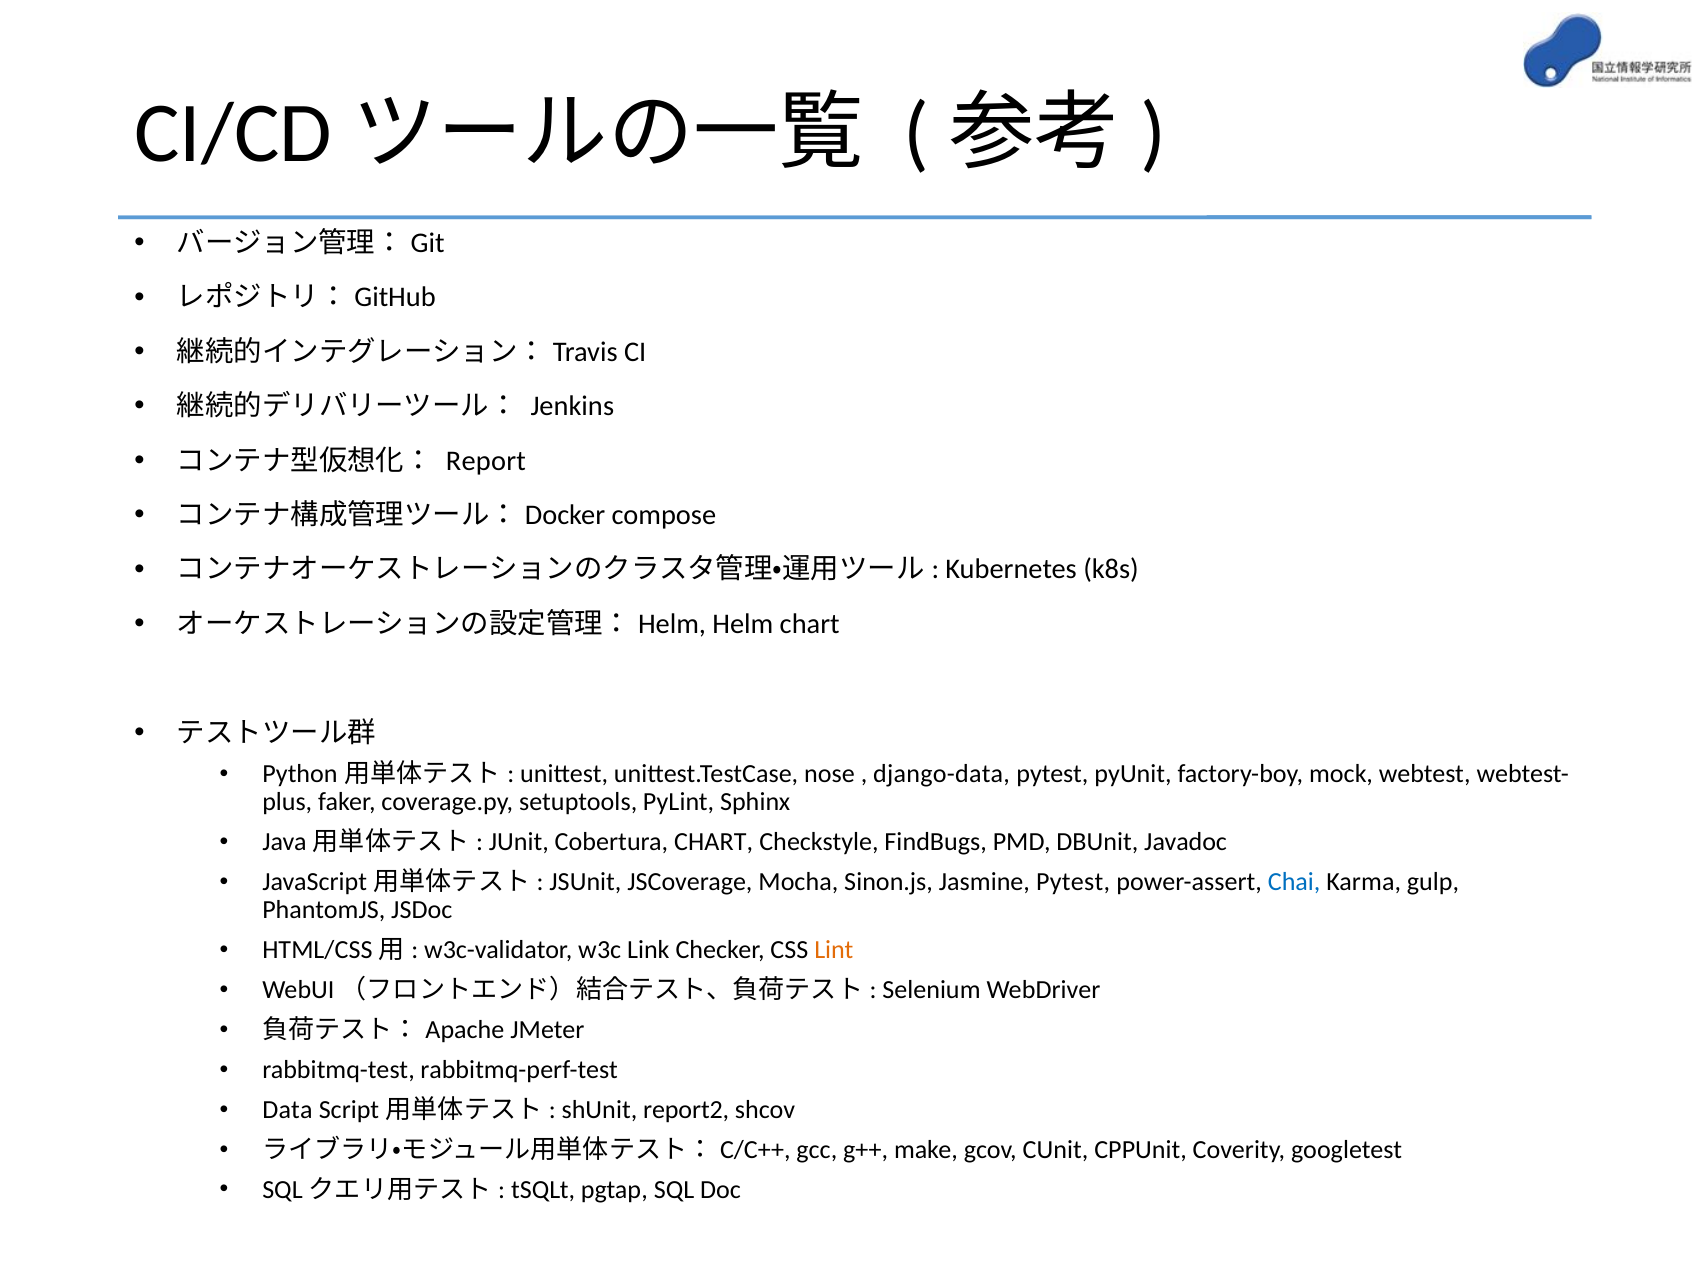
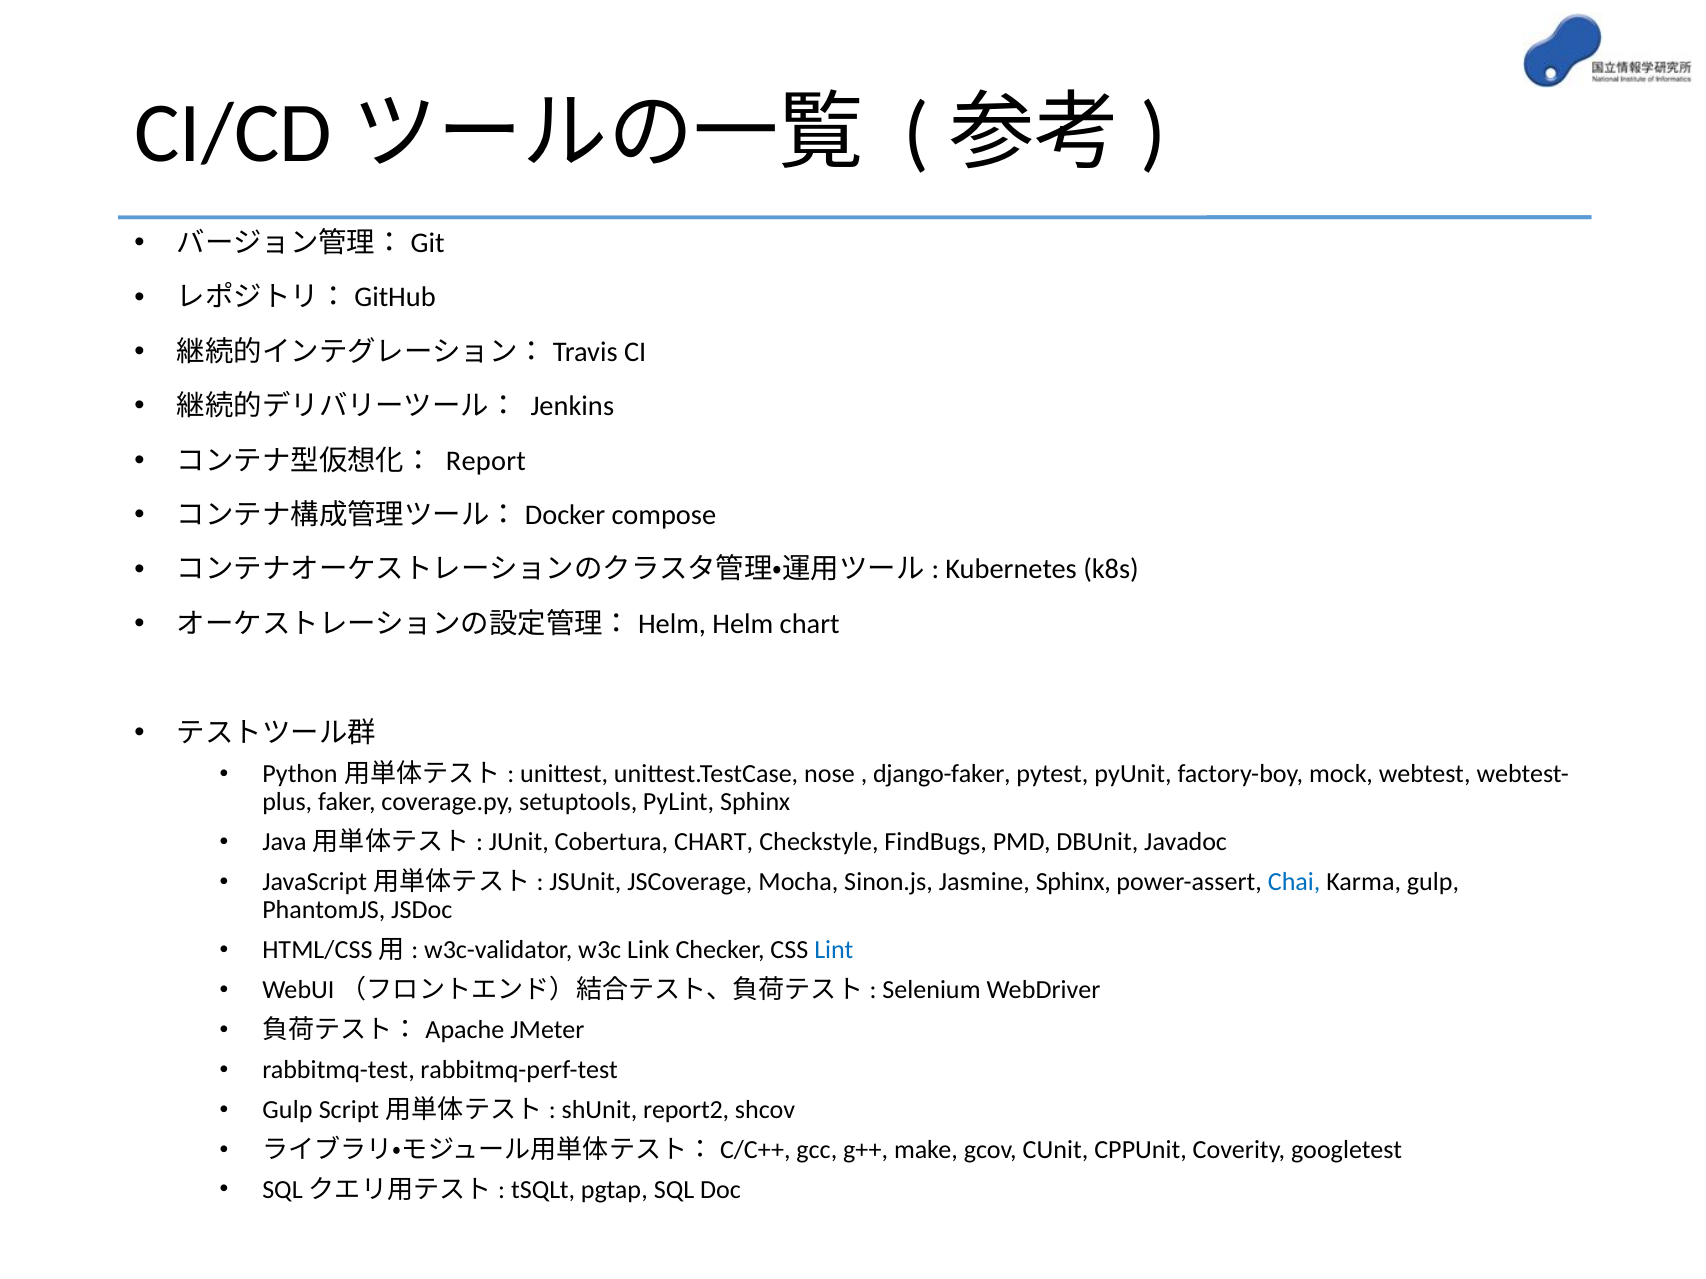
django-data: django-data -> django-faker (942, 774)
Jasmine Pytest: Pytest -> Sphinx (1073, 882)
Lint colour: orange -> blue (834, 950)
Data: Data -> Gulp (287, 1110)
